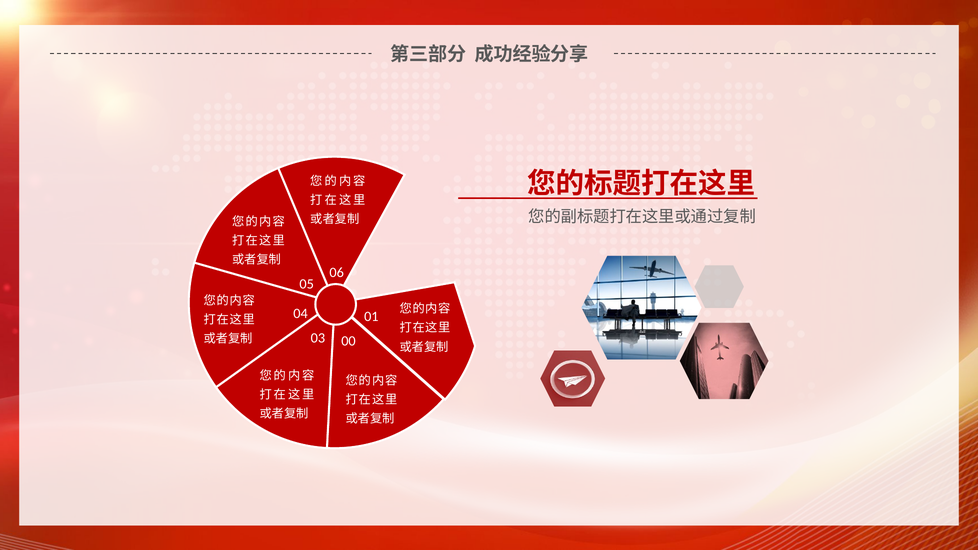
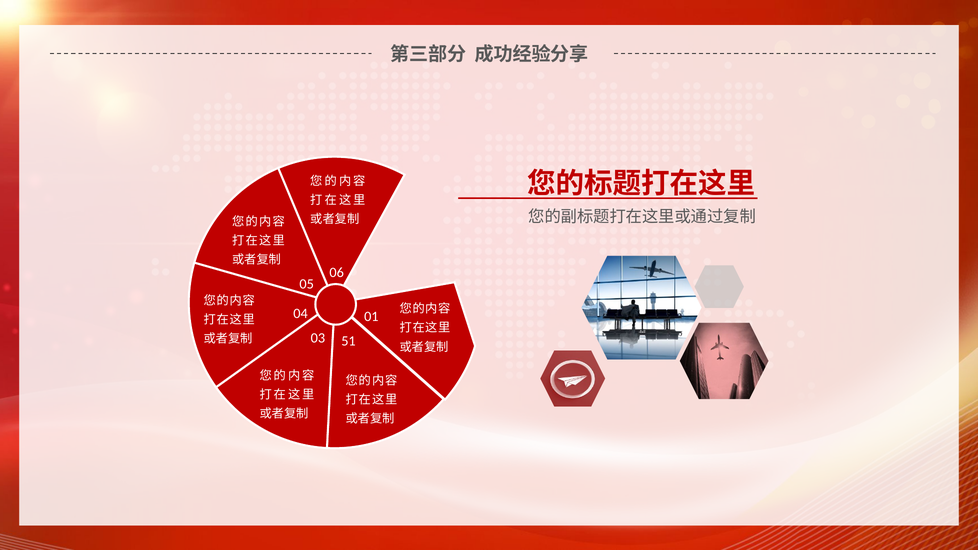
00: 00 -> 51 (348, 341)
